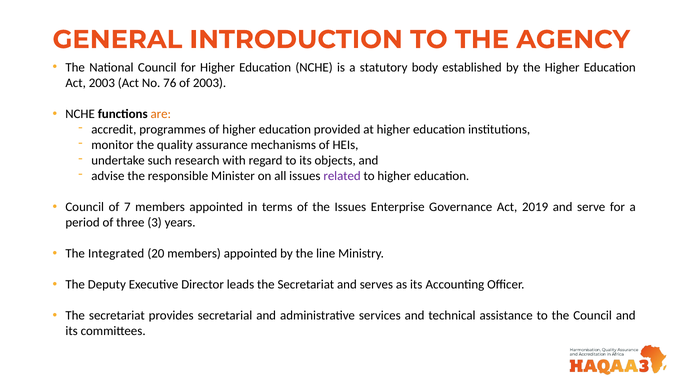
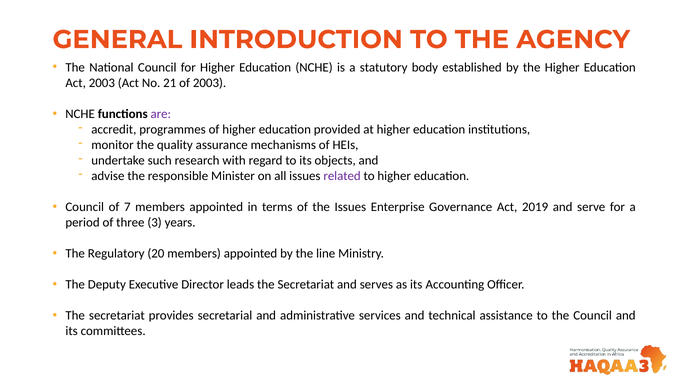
76: 76 -> 21 (170, 83)
are colour: orange -> purple (161, 114)
Integrated: Integrated -> Regulatory (116, 253)
